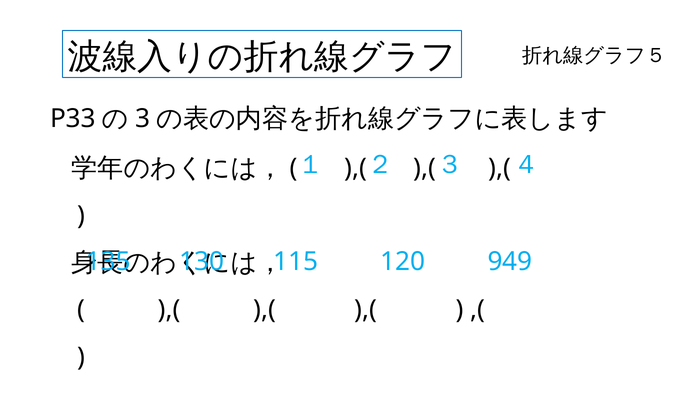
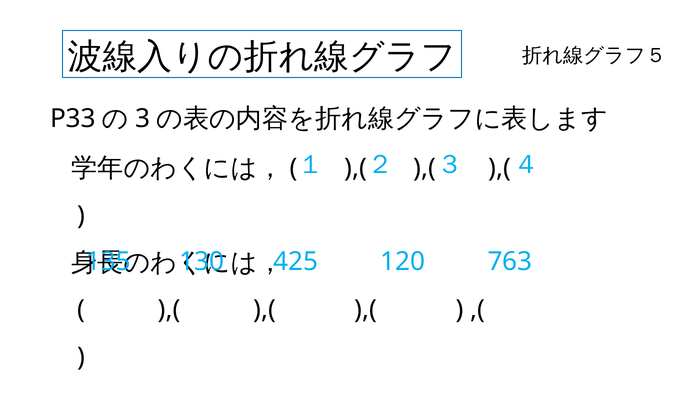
115: 115 -> 425 (296, 261)
949: 949 -> 763 (510, 261)
